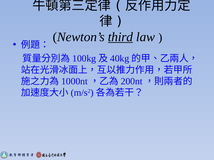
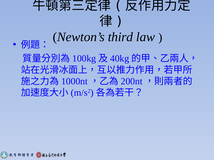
third underline: present -> none (120, 37)
